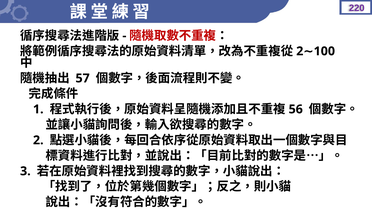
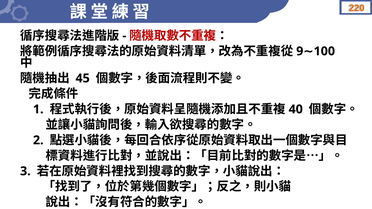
220 colour: purple -> orange (357, 8)
2: 2 -> 9 (300, 51)
57: 57 -> 45 (83, 78)
56: 56 -> 40 (296, 109)
